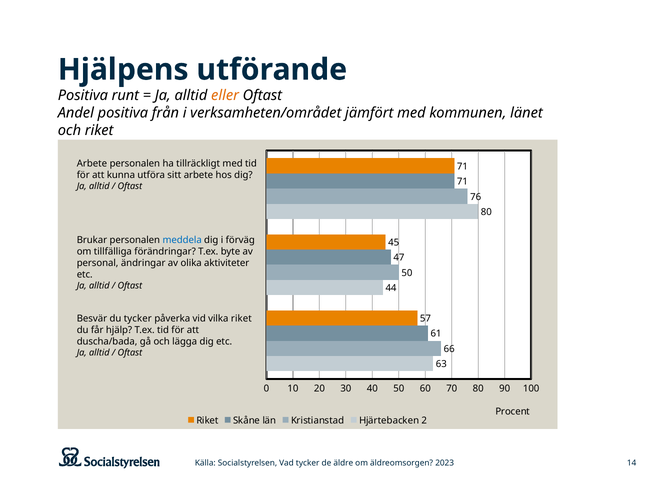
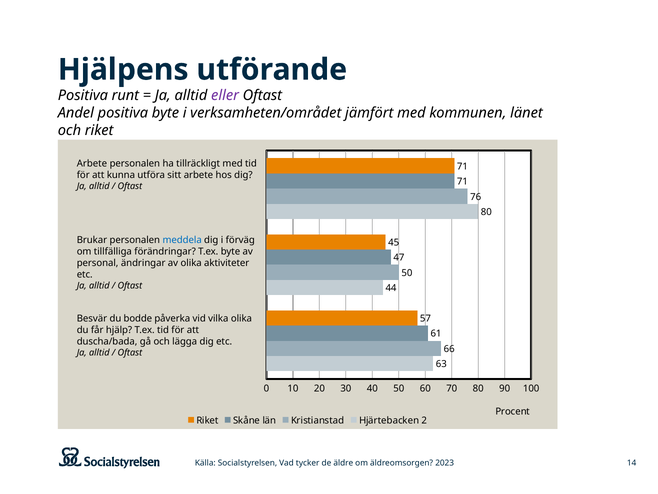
eller colour: orange -> purple (225, 95)
positiva från: från -> byte (165, 113)
du tycker: tycker -> bodde (138, 318)
vilka riket: riket -> olika (241, 318)
